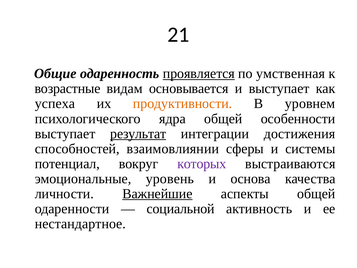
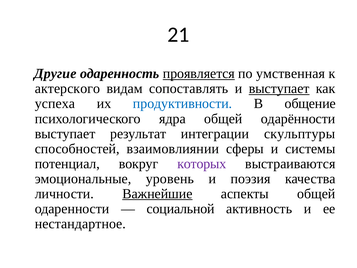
Общие: Общие -> Другие (55, 74)
возрастные: возрастные -> актерского (67, 89)
основывается: основывается -> сопоставлять (189, 89)
выступает underline: none -> present (279, 89)
продуктивности colour: orange -> blue (183, 104)
уровнем: уровнем -> общение (310, 104)
особенности: особенности -> одарённости (298, 119)
результат underline: present -> none (138, 134)
достижения: достижения -> скульптуры (300, 134)
основа: основа -> поэзия (251, 179)
